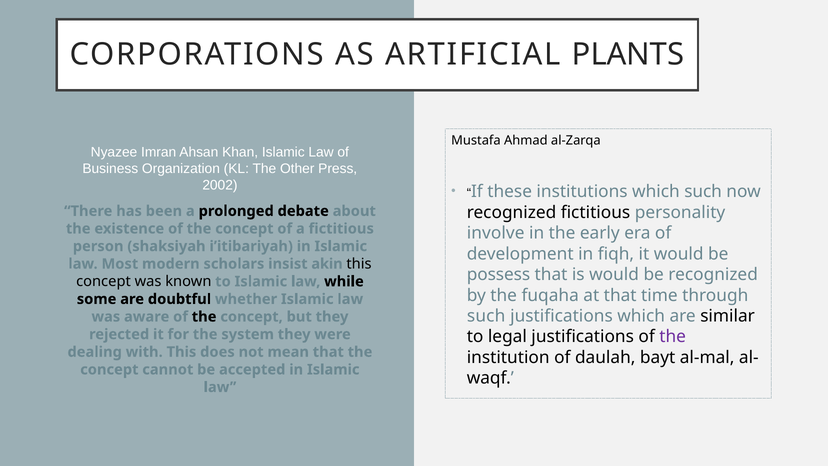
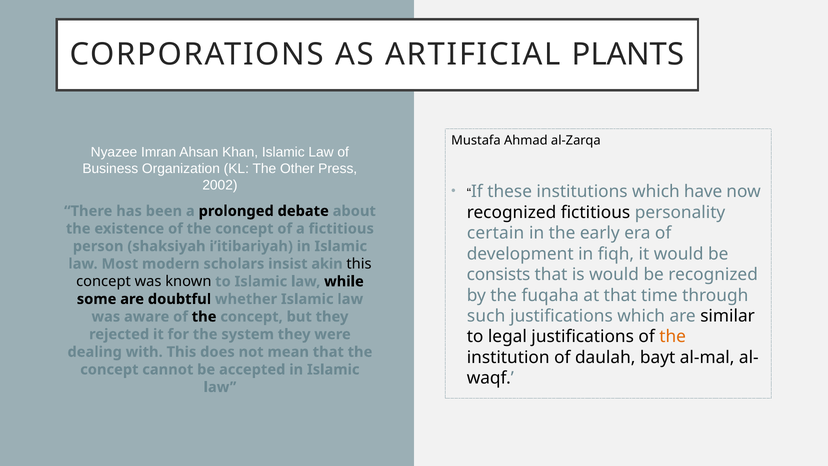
which such: such -> have (703, 192)
involve: involve -> certain (496, 233)
possess: possess -> consists (499, 274)
the colour: purple -> orange (673, 337)
